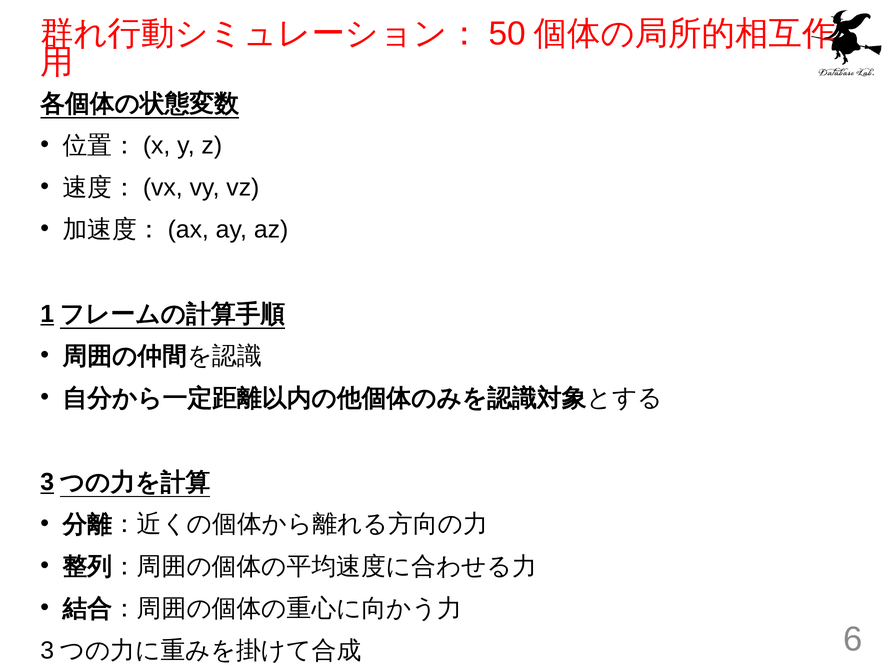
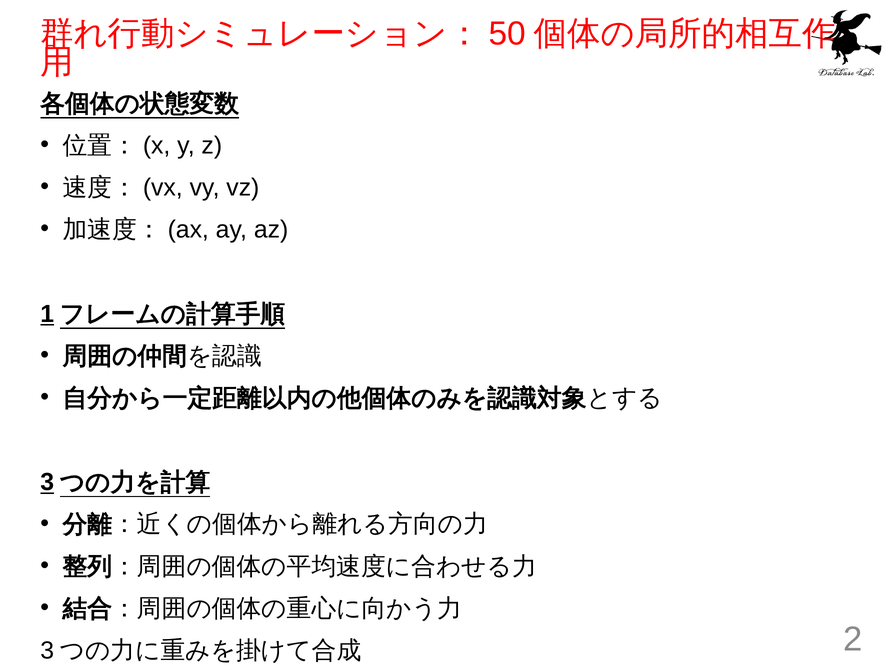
6: 6 -> 2 (853, 640)
